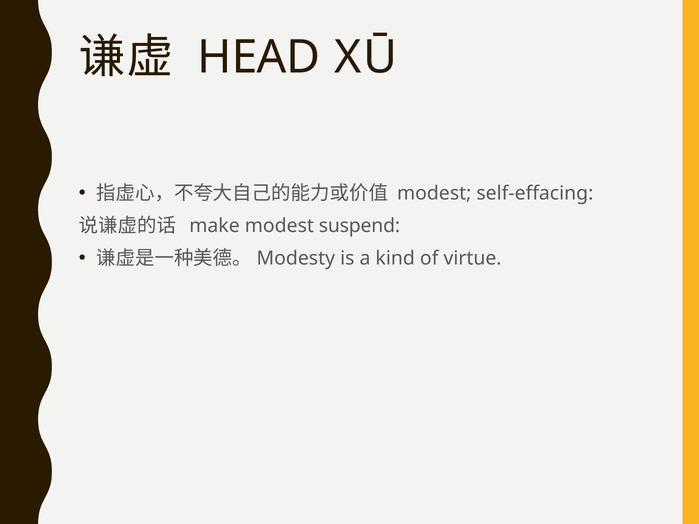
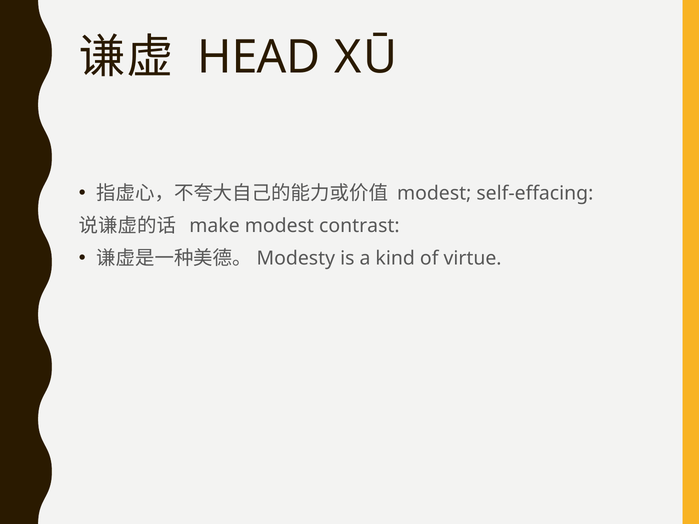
suspend: suspend -> contrast (359, 226)
